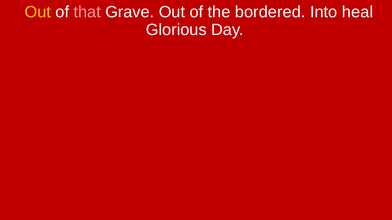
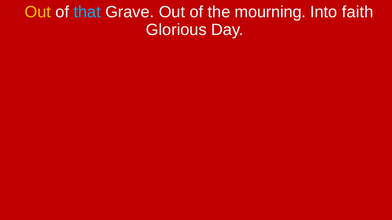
that colour: pink -> light blue (87, 12)
bordered: bordered -> mourning (270, 12)
heal: heal -> faith (358, 12)
